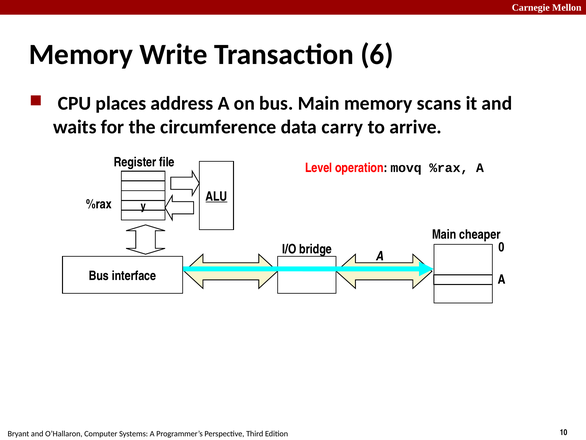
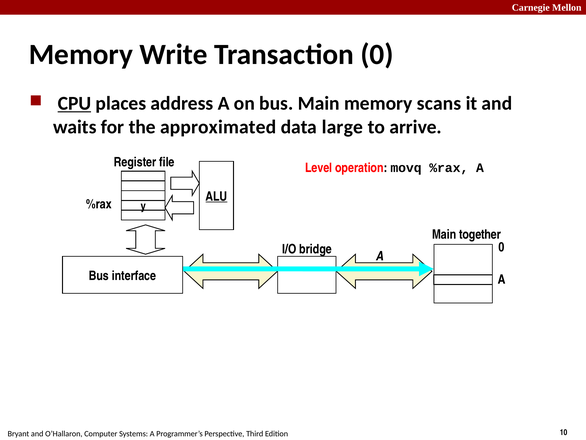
Transaction 6: 6 -> 0 (377, 54)
CPU underline: none -> present (74, 103)
circumference: circumference -> approximated (218, 127)
carry: carry -> large (342, 127)
cheaper: cheaper -> together (480, 234)
